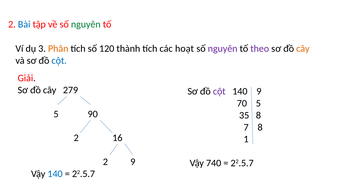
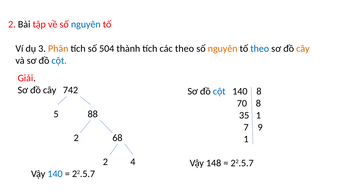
Bài colour: blue -> black (24, 24)
nguyên colour: green -> blue (86, 24)
120: 120 -> 504 (107, 49)
các hoạt: hoạt -> theo (185, 49)
nguyên colour: purple -> orange (223, 49)
theo colour: purple -> blue (260, 49)
279: 279 -> 742 (71, 90)
cột colour: purple -> blue (219, 91)
140 9: 9 -> 8 (259, 91)
70 5: 5 -> 8 (258, 103)
90: 90 -> 88 (93, 114)
35 8: 8 -> 1 (258, 115)
7 8: 8 -> 9 (260, 127)
16: 16 -> 68 (117, 138)
2 9: 9 -> 4 (133, 162)
740: 740 -> 148 (214, 163)
